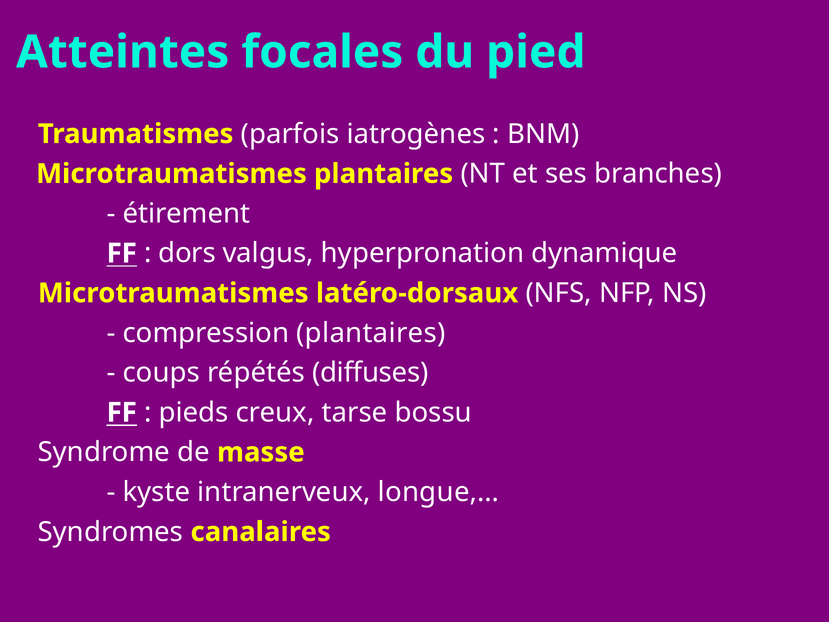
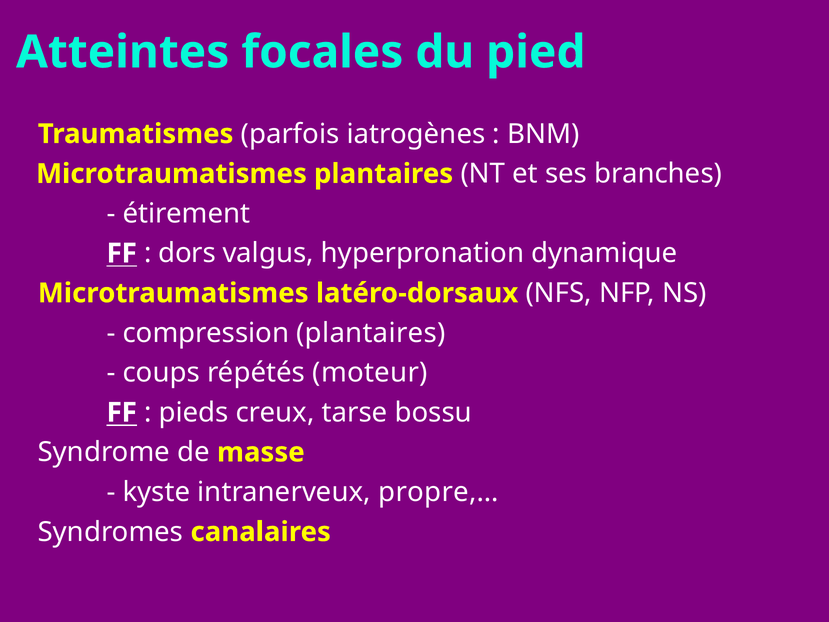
diffuses: diffuses -> moteur (370, 373)
longue,…: longue,… -> propre,… (439, 492)
